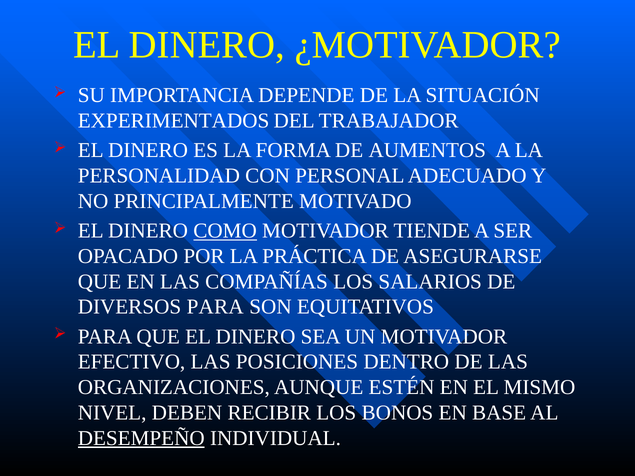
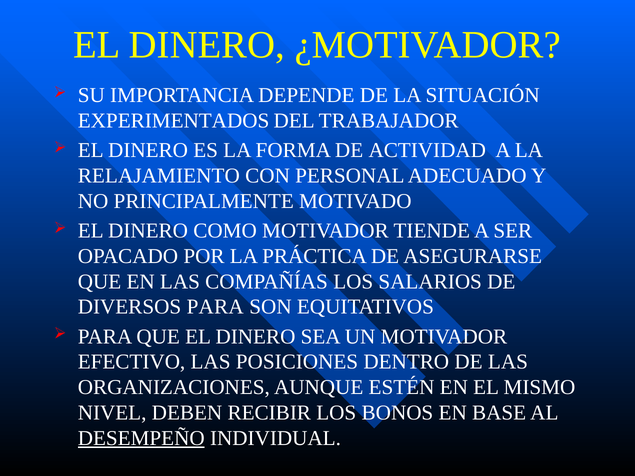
AUMENTOS: AUMENTOS -> ACTIVIDAD (427, 151)
PERSONALIDAD: PERSONALIDAD -> RELAJAMIENTO (159, 176)
COMO underline: present -> none (225, 231)
